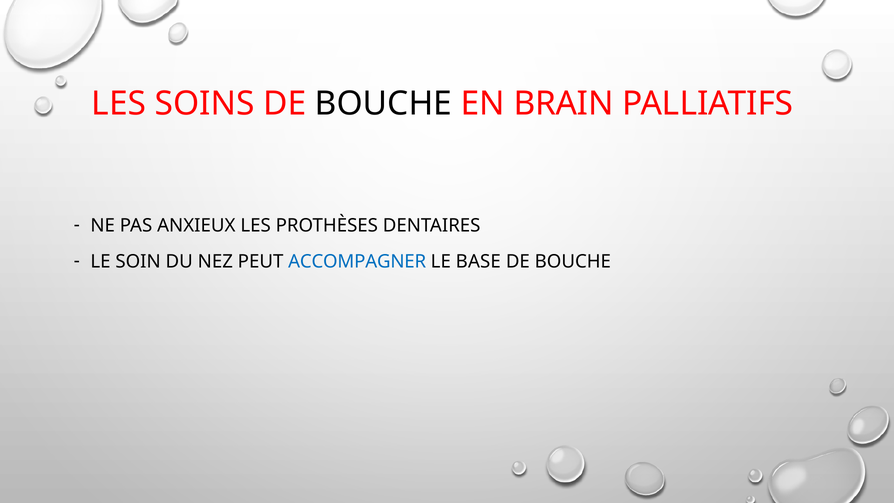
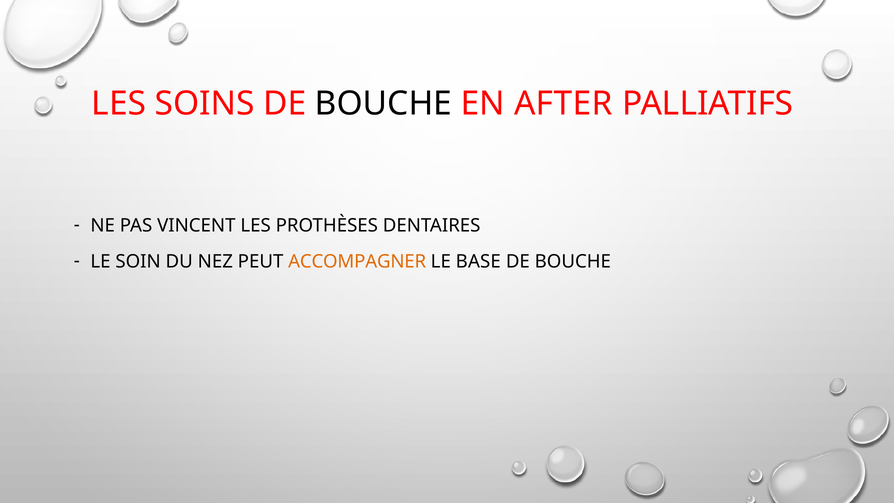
BRAIN: BRAIN -> AFTER (563, 104)
ANXIEUX: ANXIEUX -> VINCENT (196, 226)
ACCOMPAGNER colour: blue -> orange (357, 262)
